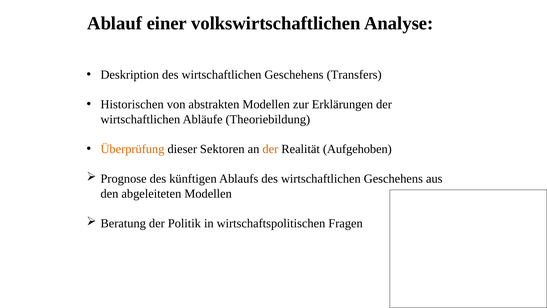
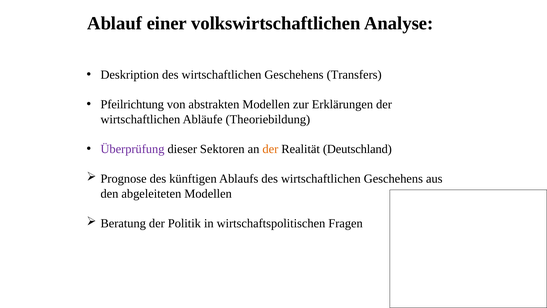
Historischen: Historischen -> Pfeilrichtung (132, 104)
Überprüfung colour: orange -> purple (133, 149)
Aufgehoben: Aufgehoben -> Deutschland (357, 149)
